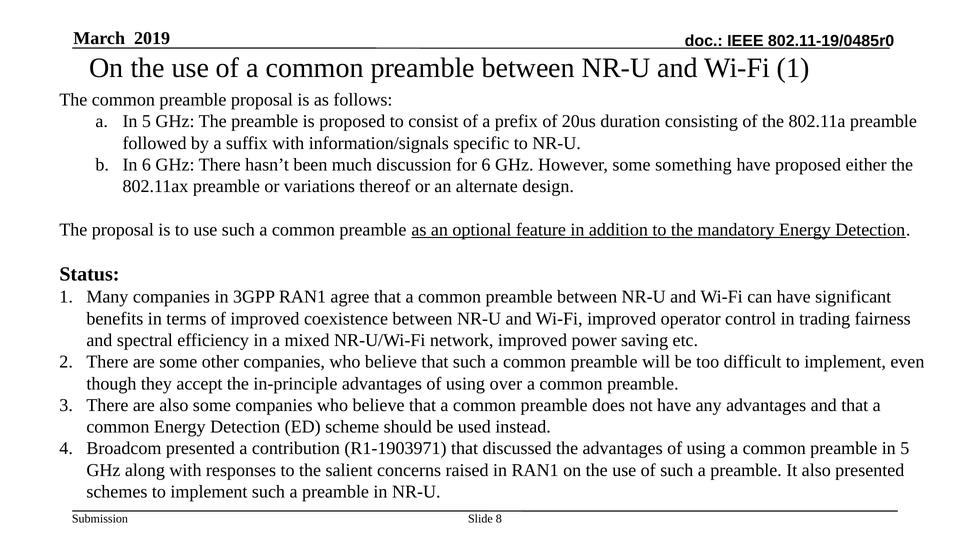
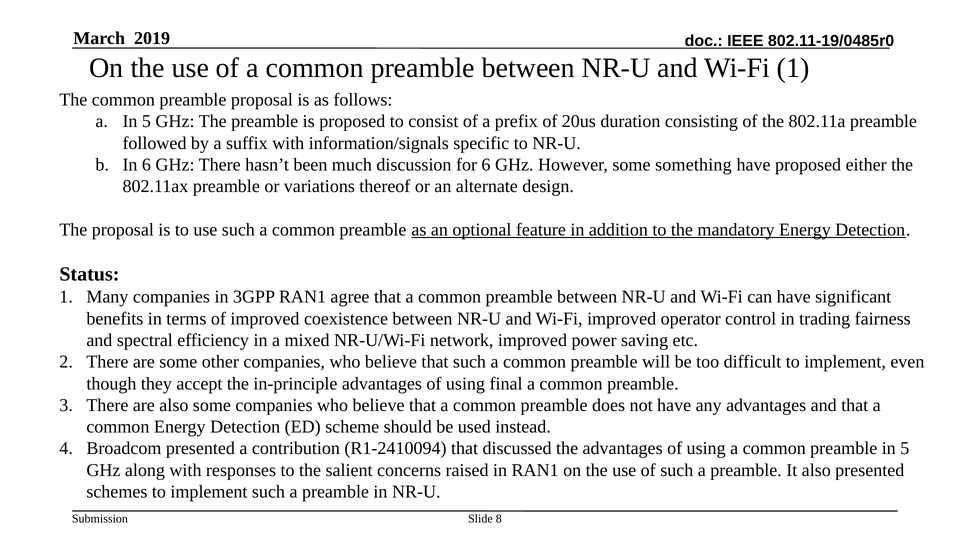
over: over -> final (506, 384)
R1-1903971: R1-1903971 -> R1-2410094 (396, 449)
